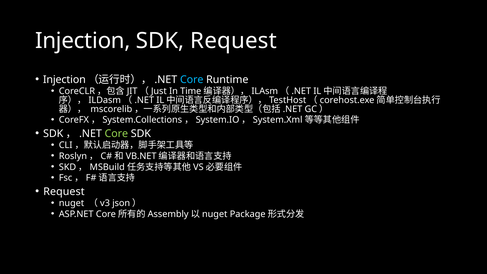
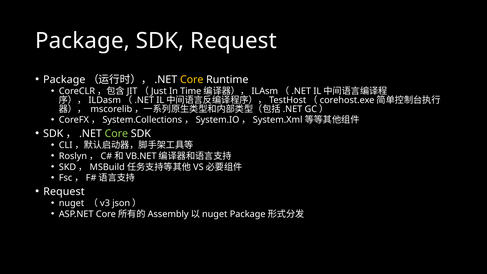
Injection: Injection -> Package (83, 41)
Injection: Injection -> Package (64, 80)
Core colour: light blue -> yellow (192, 80)
